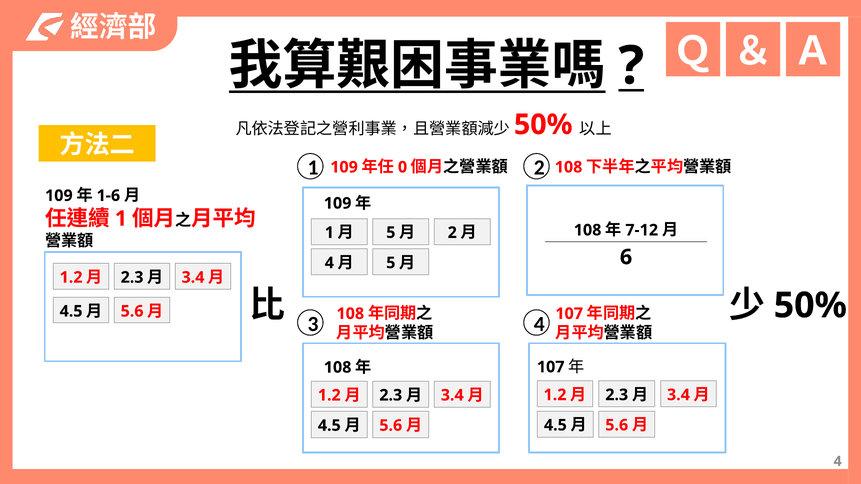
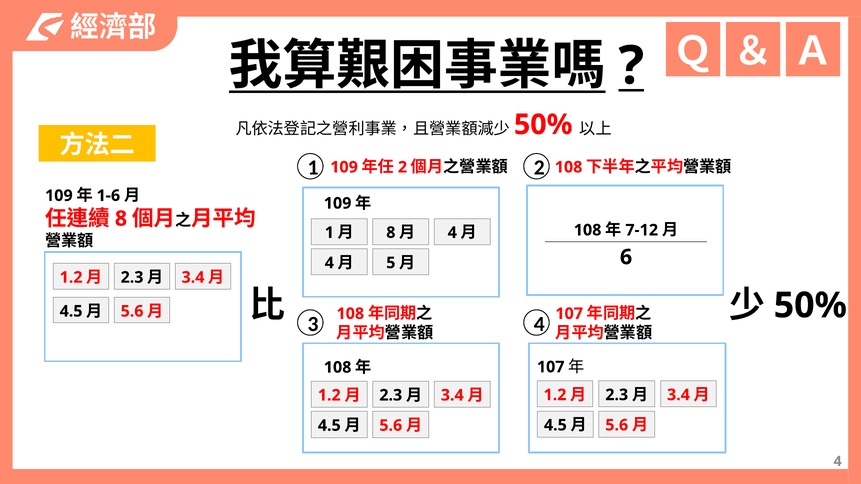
0: 0 -> 2 (403, 167)
1: 1 -> 8 (121, 219)
5: 5 -> 8 (391, 233)
2: 2 -> 4 (452, 233)
